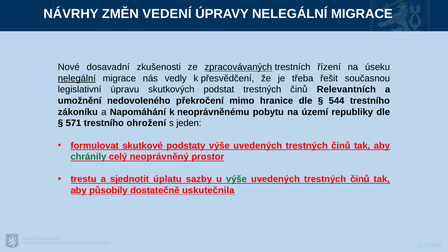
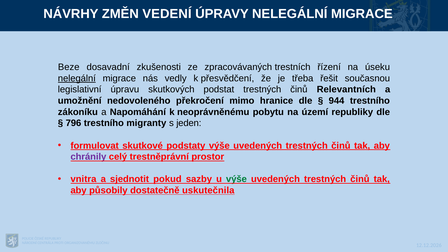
Nové: Nové -> Beze (69, 67)
zpracovávaných underline: present -> none (238, 67)
544: 544 -> 944 (337, 101)
571: 571 -> 796 (73, 123)
ohrožení: ohrožení -> migranty (146, 123)
chránily colour: green -> purple (88, 157)
neoprávněný: neoprávněný -> trestněprávní (159, 157)
trestu: trestu -> vnitra (83, 179)
úplatu: úplatu -> pokud (167, 179)
